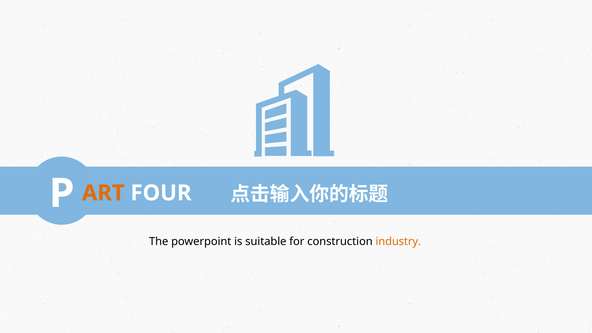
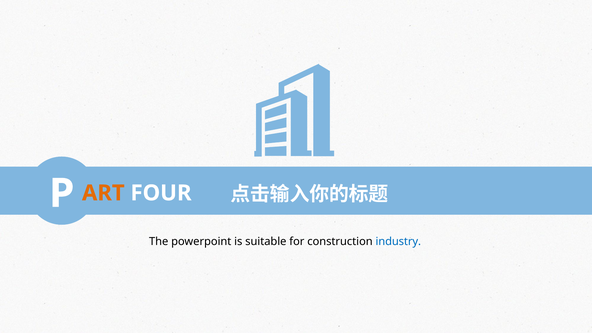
industry colour: orange -> blue (398, 242)
